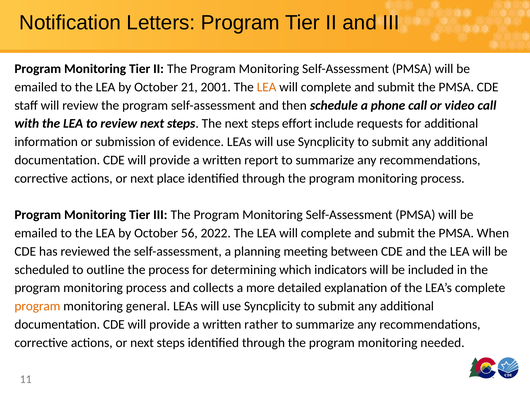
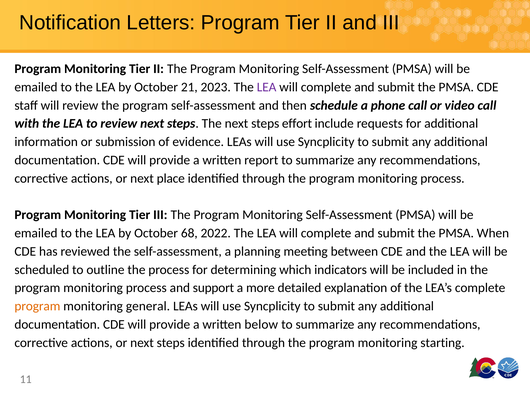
2001: 2001 -> 2023 (216, 87)
LEA colour: orange -> purple (267, 87)
56: 56 -> 68 (189, 233)
collects: collects -> support (213, 288)
rather: rather -> below (261, 325)
needed: needed -> starting (442, 343)
